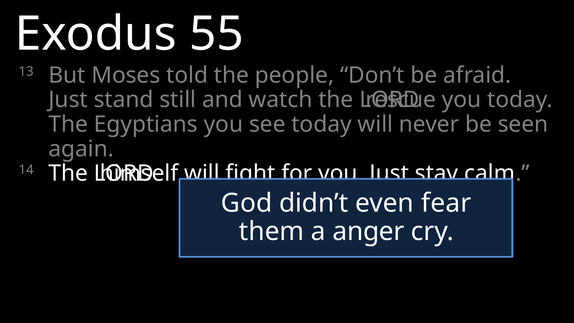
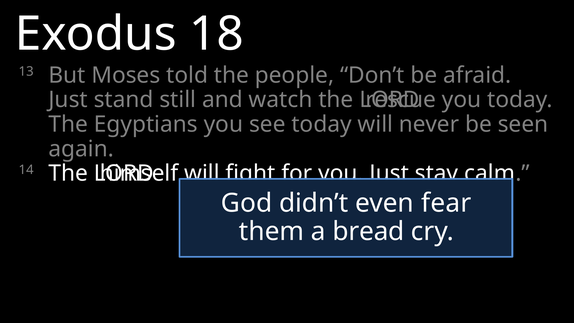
55: 55 -> 18 (216, 34)
anger: anger -> bread (368, 231)
